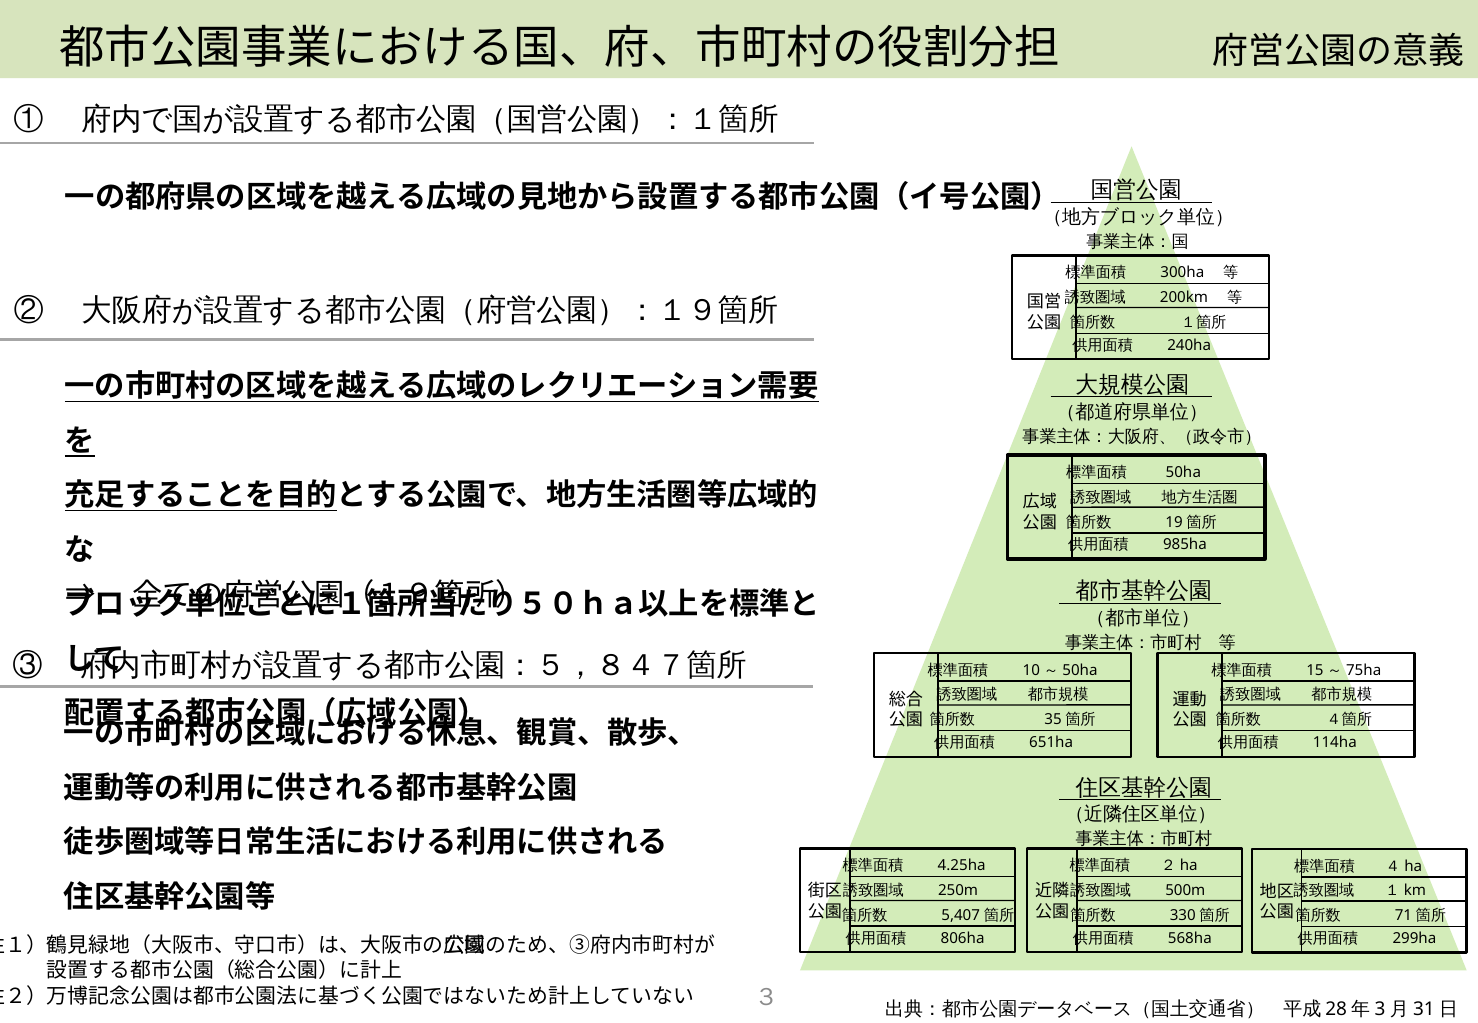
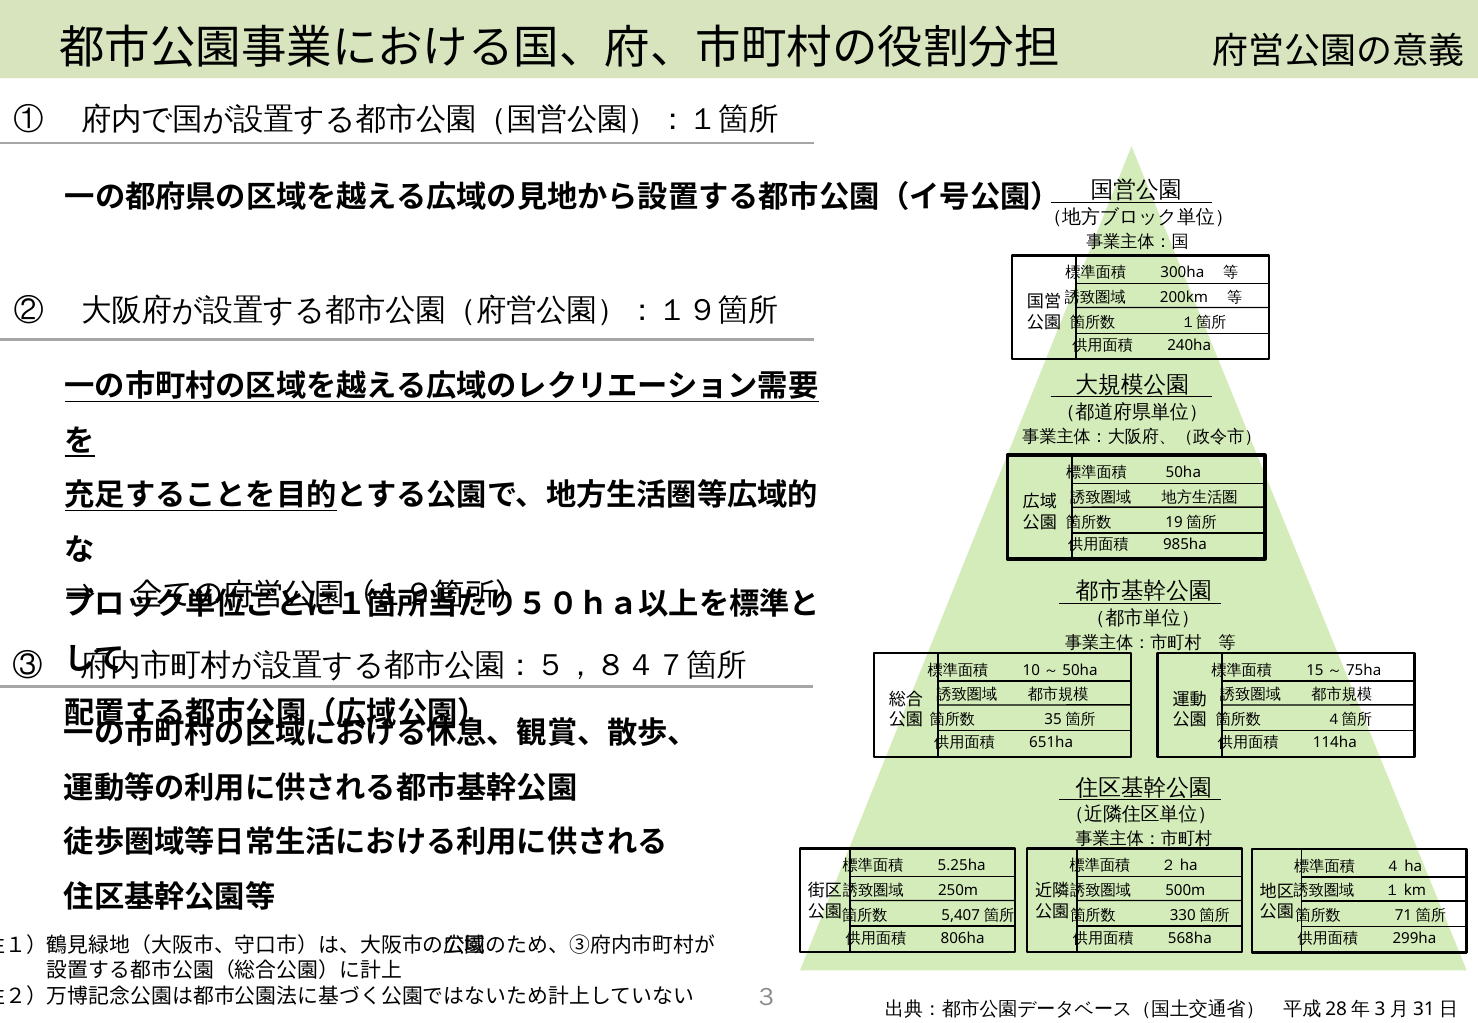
4.25ha: 4.25ha -> 5.25ha (962, 866)
